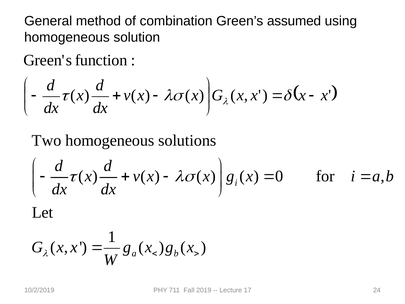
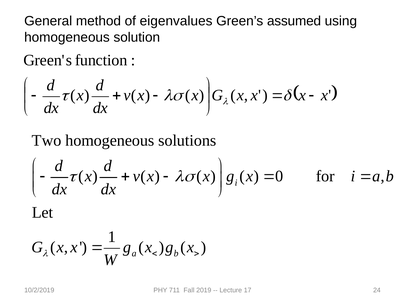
combination: combination -> eigenvalues (176, 21)
